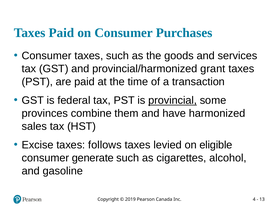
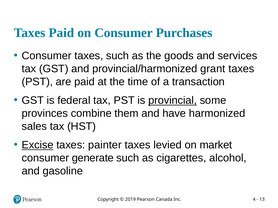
Excise underline: none -> present (38, 145)
follows: follows -> painter (105, 145)
eligible: eligible -> market (216, 145)
